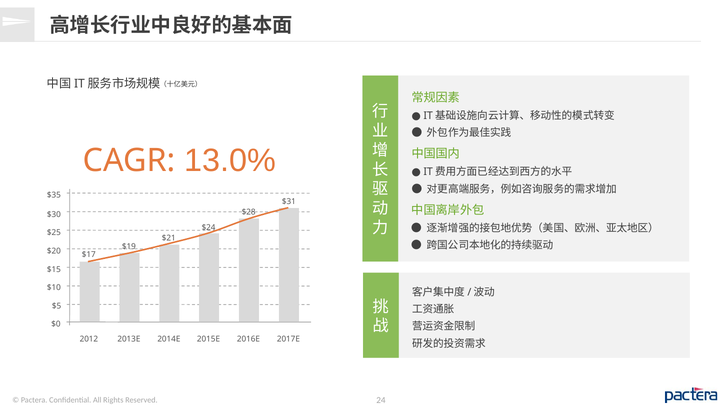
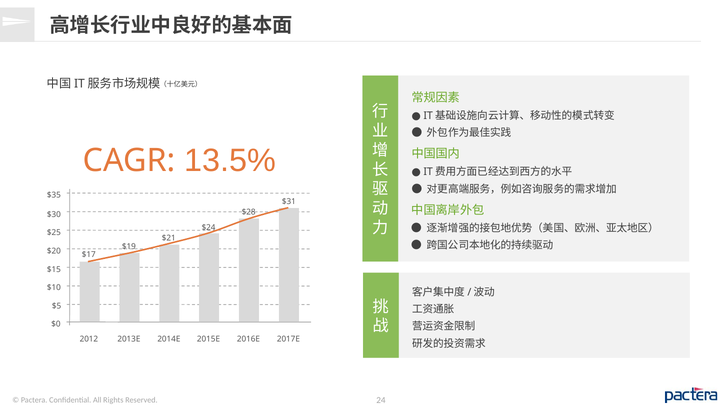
13.0%: 13.0% -> 13.5% (230, 161)
